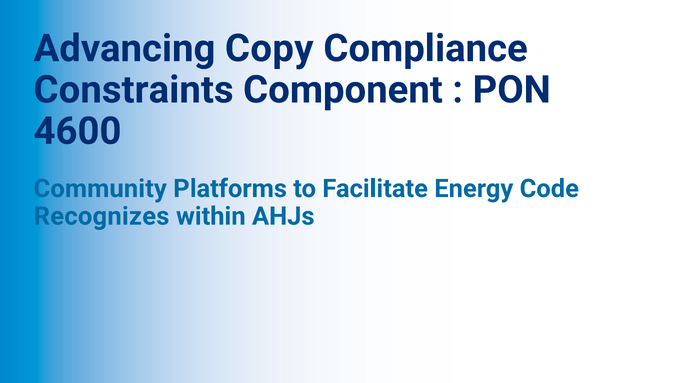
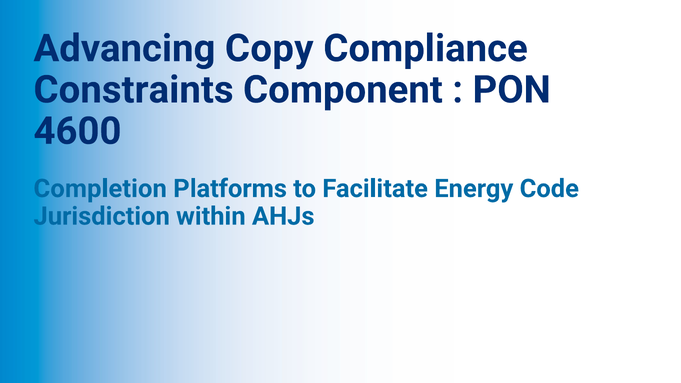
Community: Community -> Completion (100, 189)
Recognizes: Recognizes -> Jurisdiction (102, 216)
